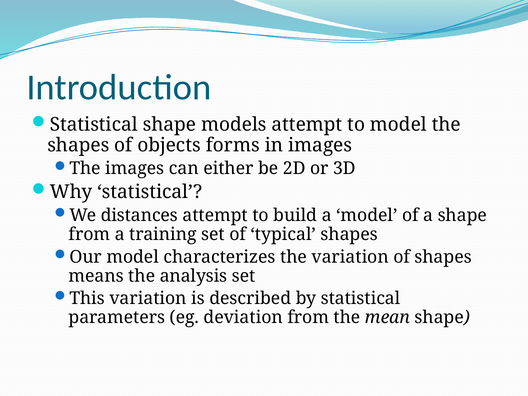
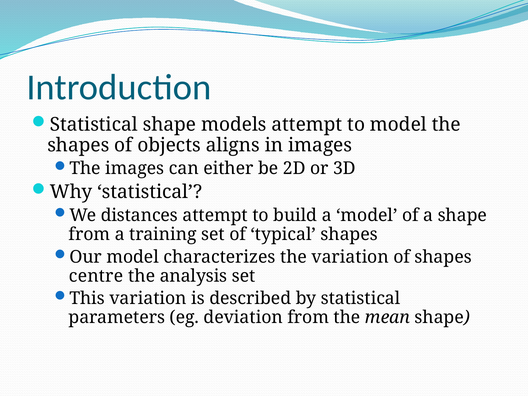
forms: forms -> aligns (233, 145)
means: means -> centre (96, 276)
